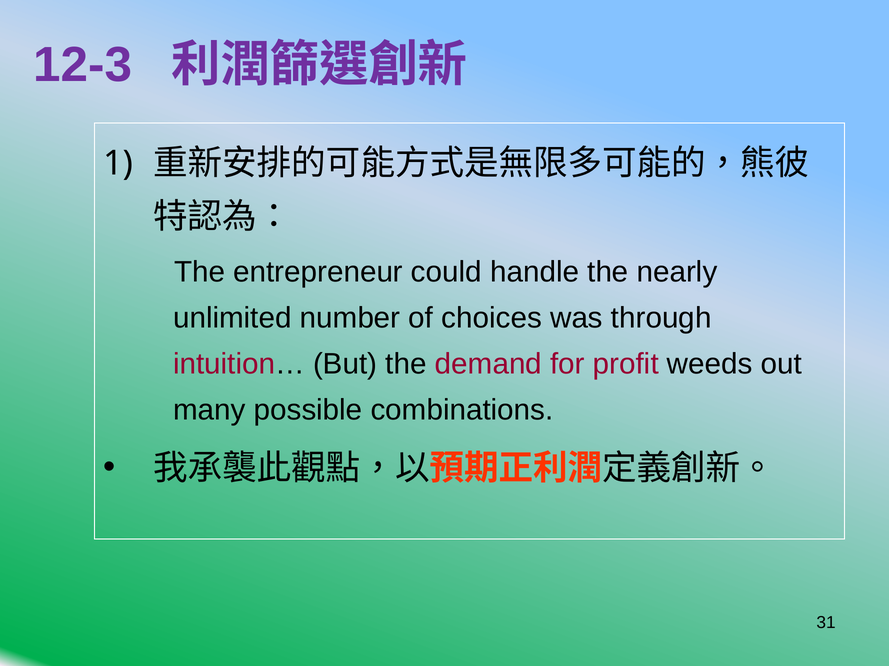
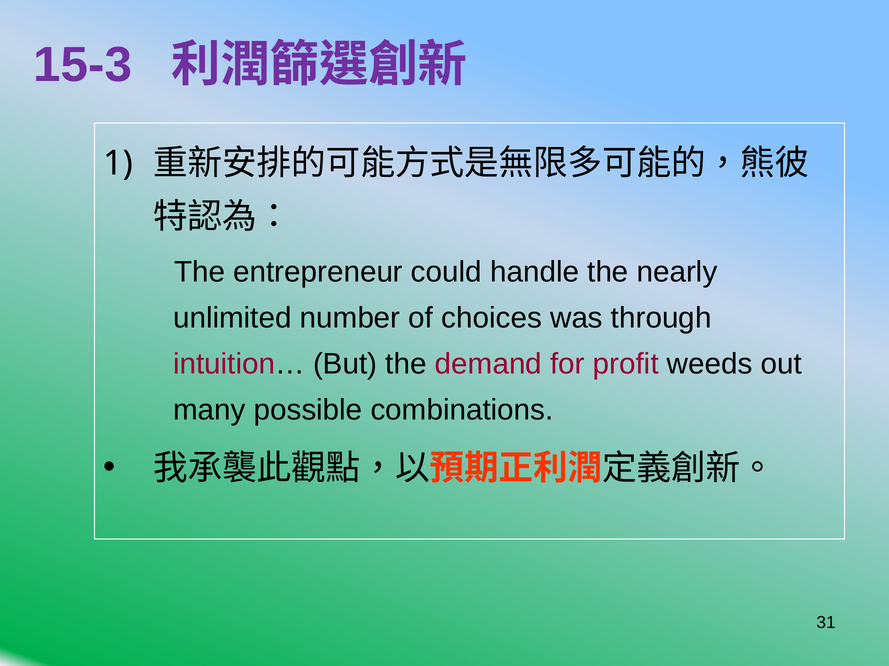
12-3: 12-3 -> 15-3 (83, 65)
